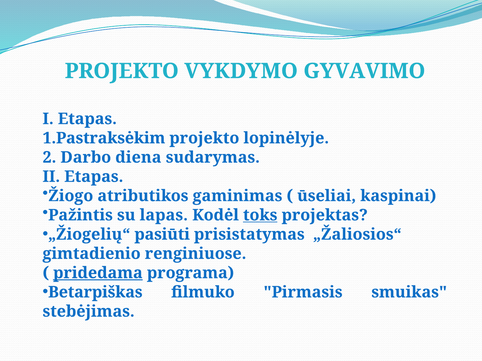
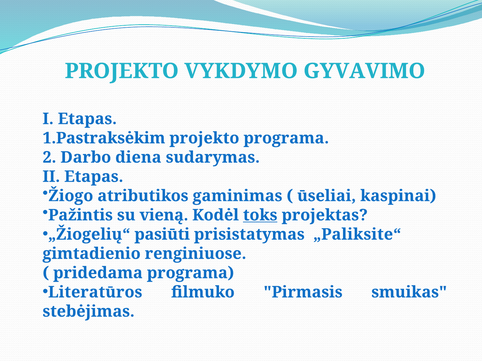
projekto lopinėlyje: lopinėlyje -> programa (286, 138)
lapas: lapas -> vieną (164, 215)
„Žaliosios“: „Žaliosios“ -> „Paliksite“ (357, 235)
pridedama underline: present -> none (98, 273)
Betarpiškas: Betarpiškas -> Literatūros (95, 293)
